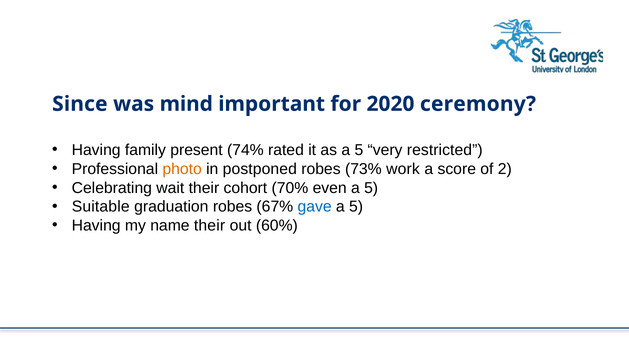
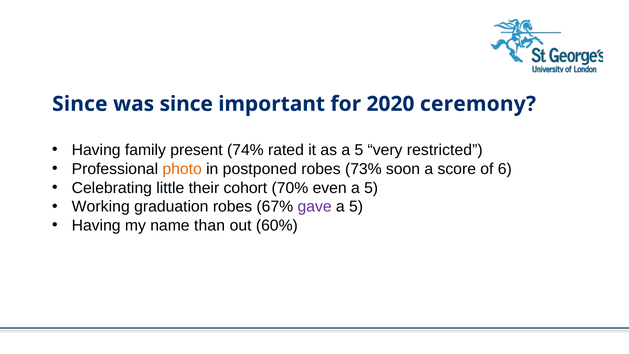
was mind: mind -> since (186, 104)
work: work -> soon (403, 169)
2: 2 -> 6 (505, 169)
wait: wait -> little (170, 188)
Suitable: Suitable -> Working (101, 207)
gave colour: blue -> purple (315, 207)
name their: their -> than (210, 225)
